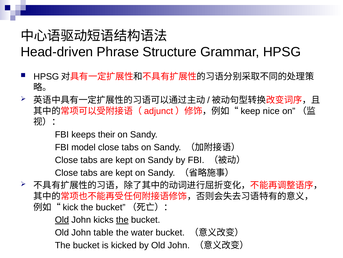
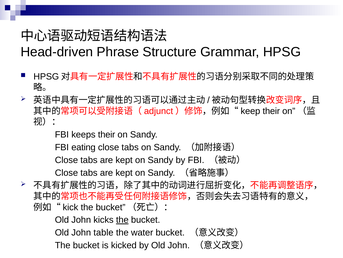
nice: nice -> their (271, 111)
model: model -> eating (83, 147)
Old underline: present -> none (62, 219)
